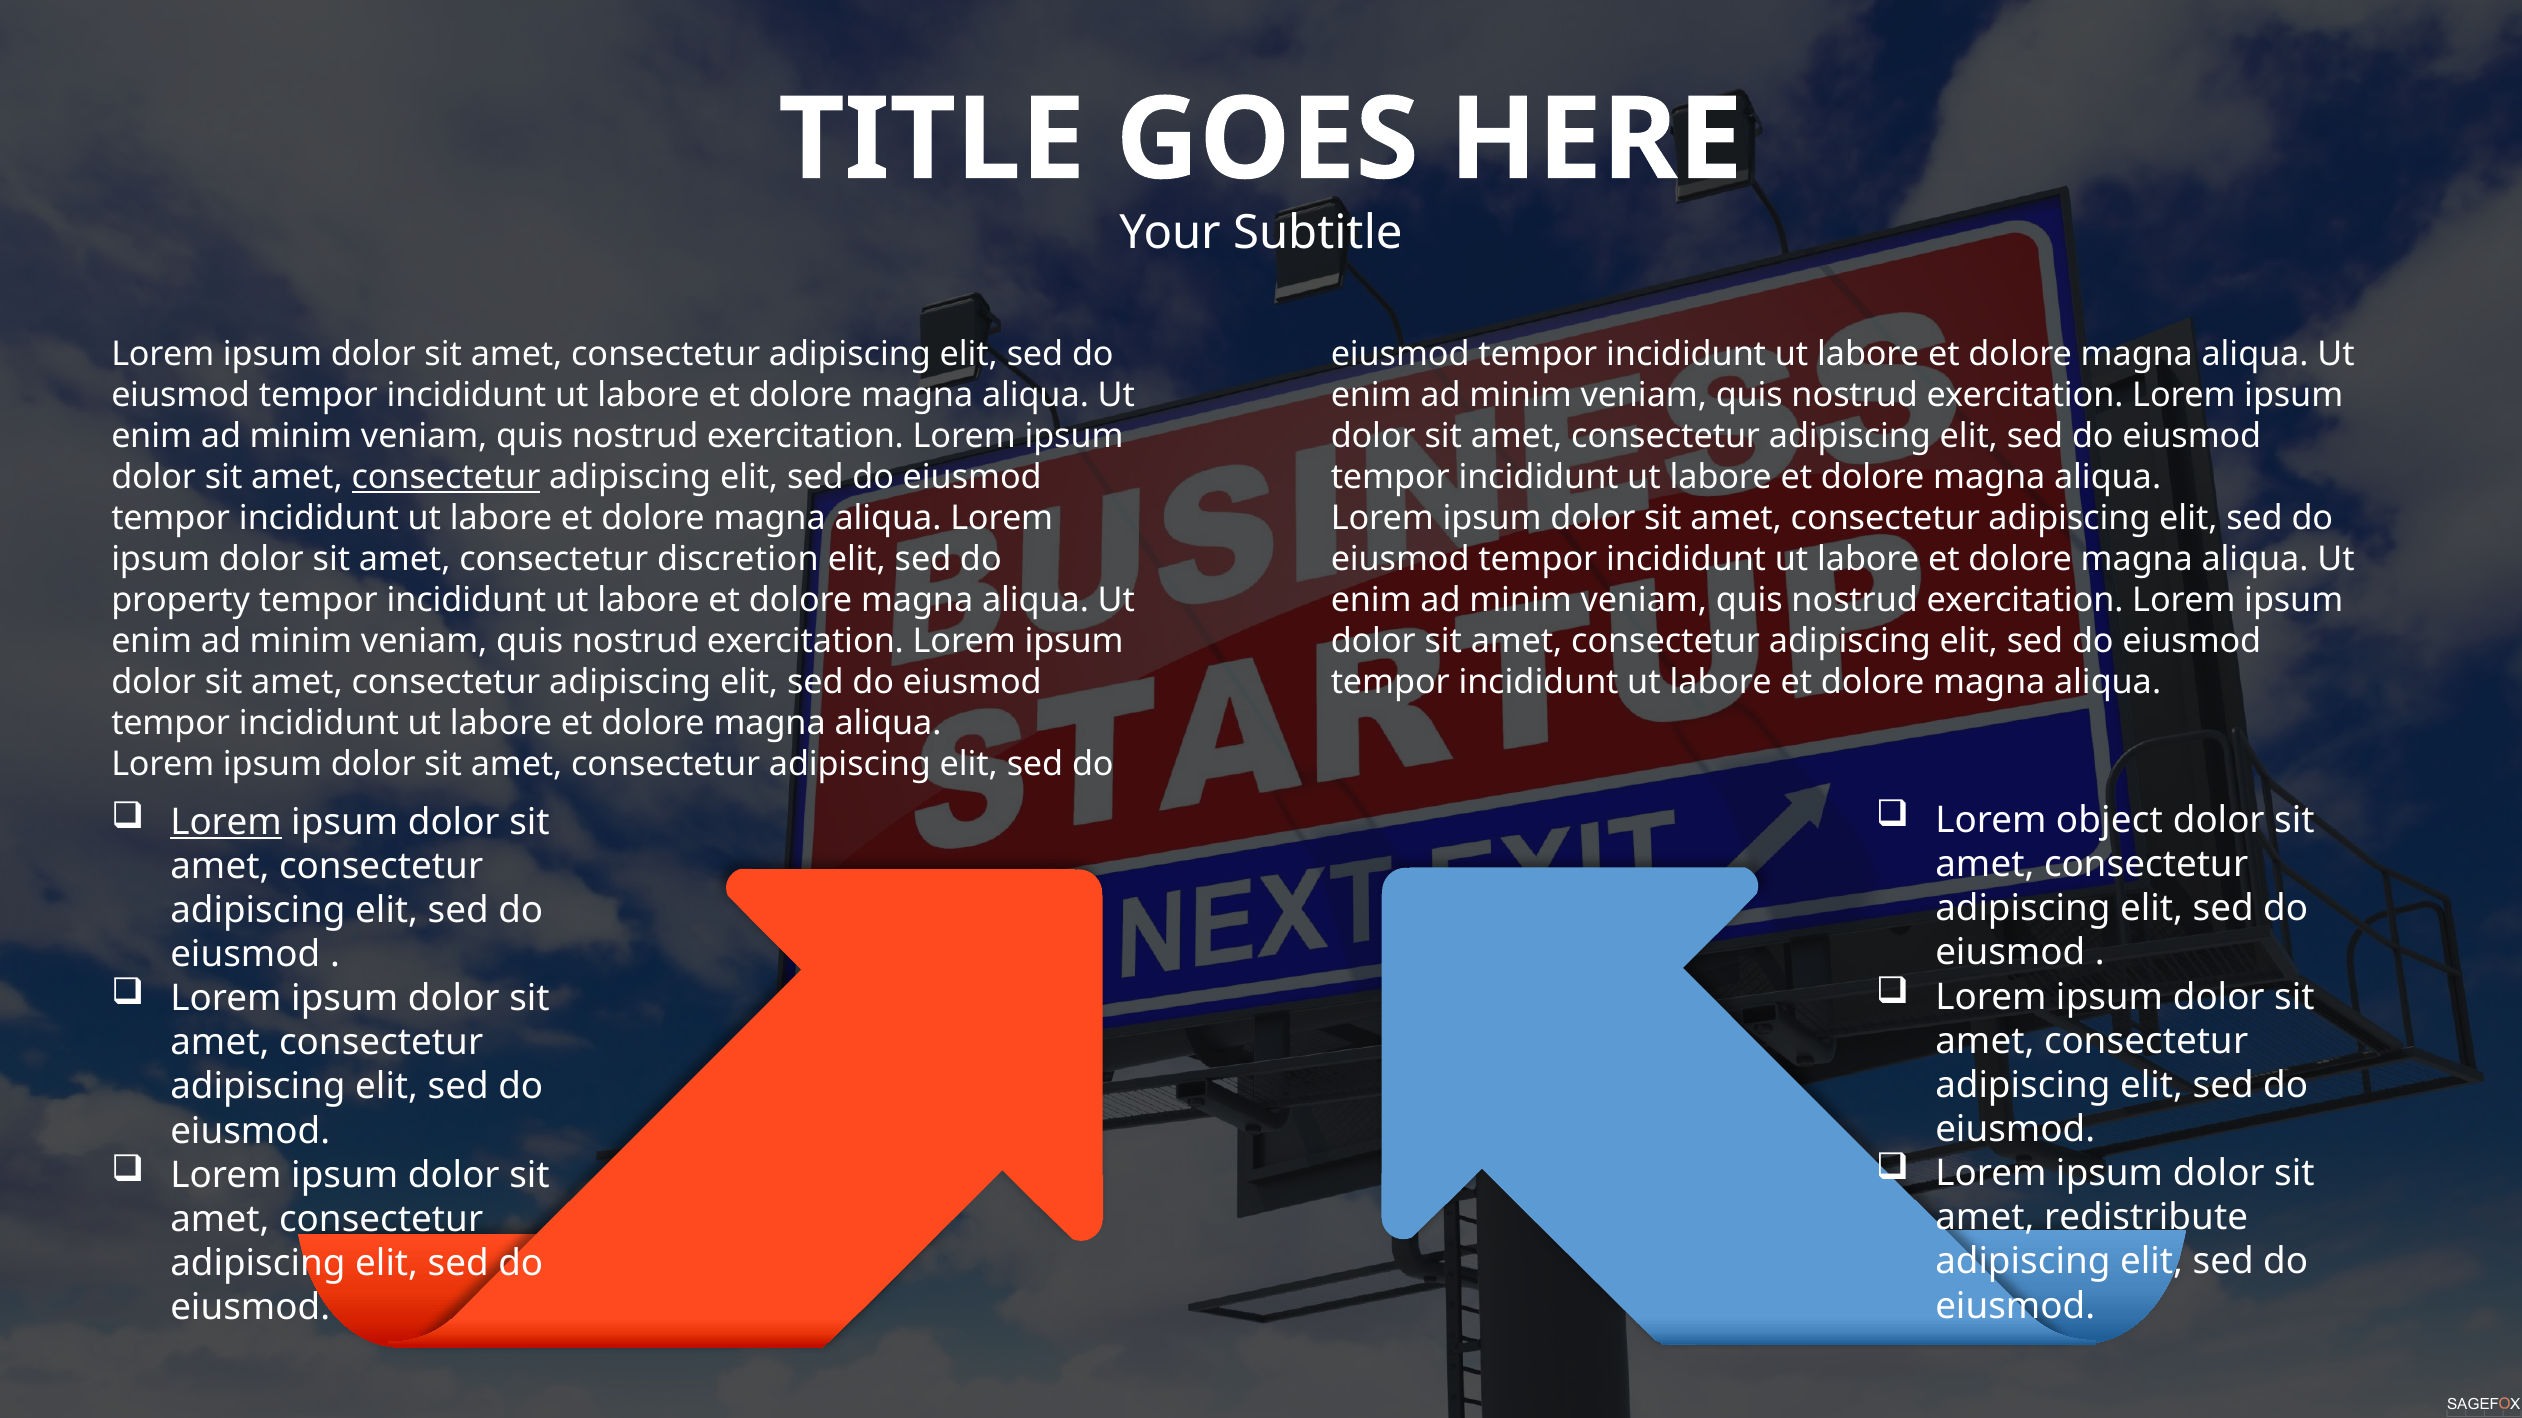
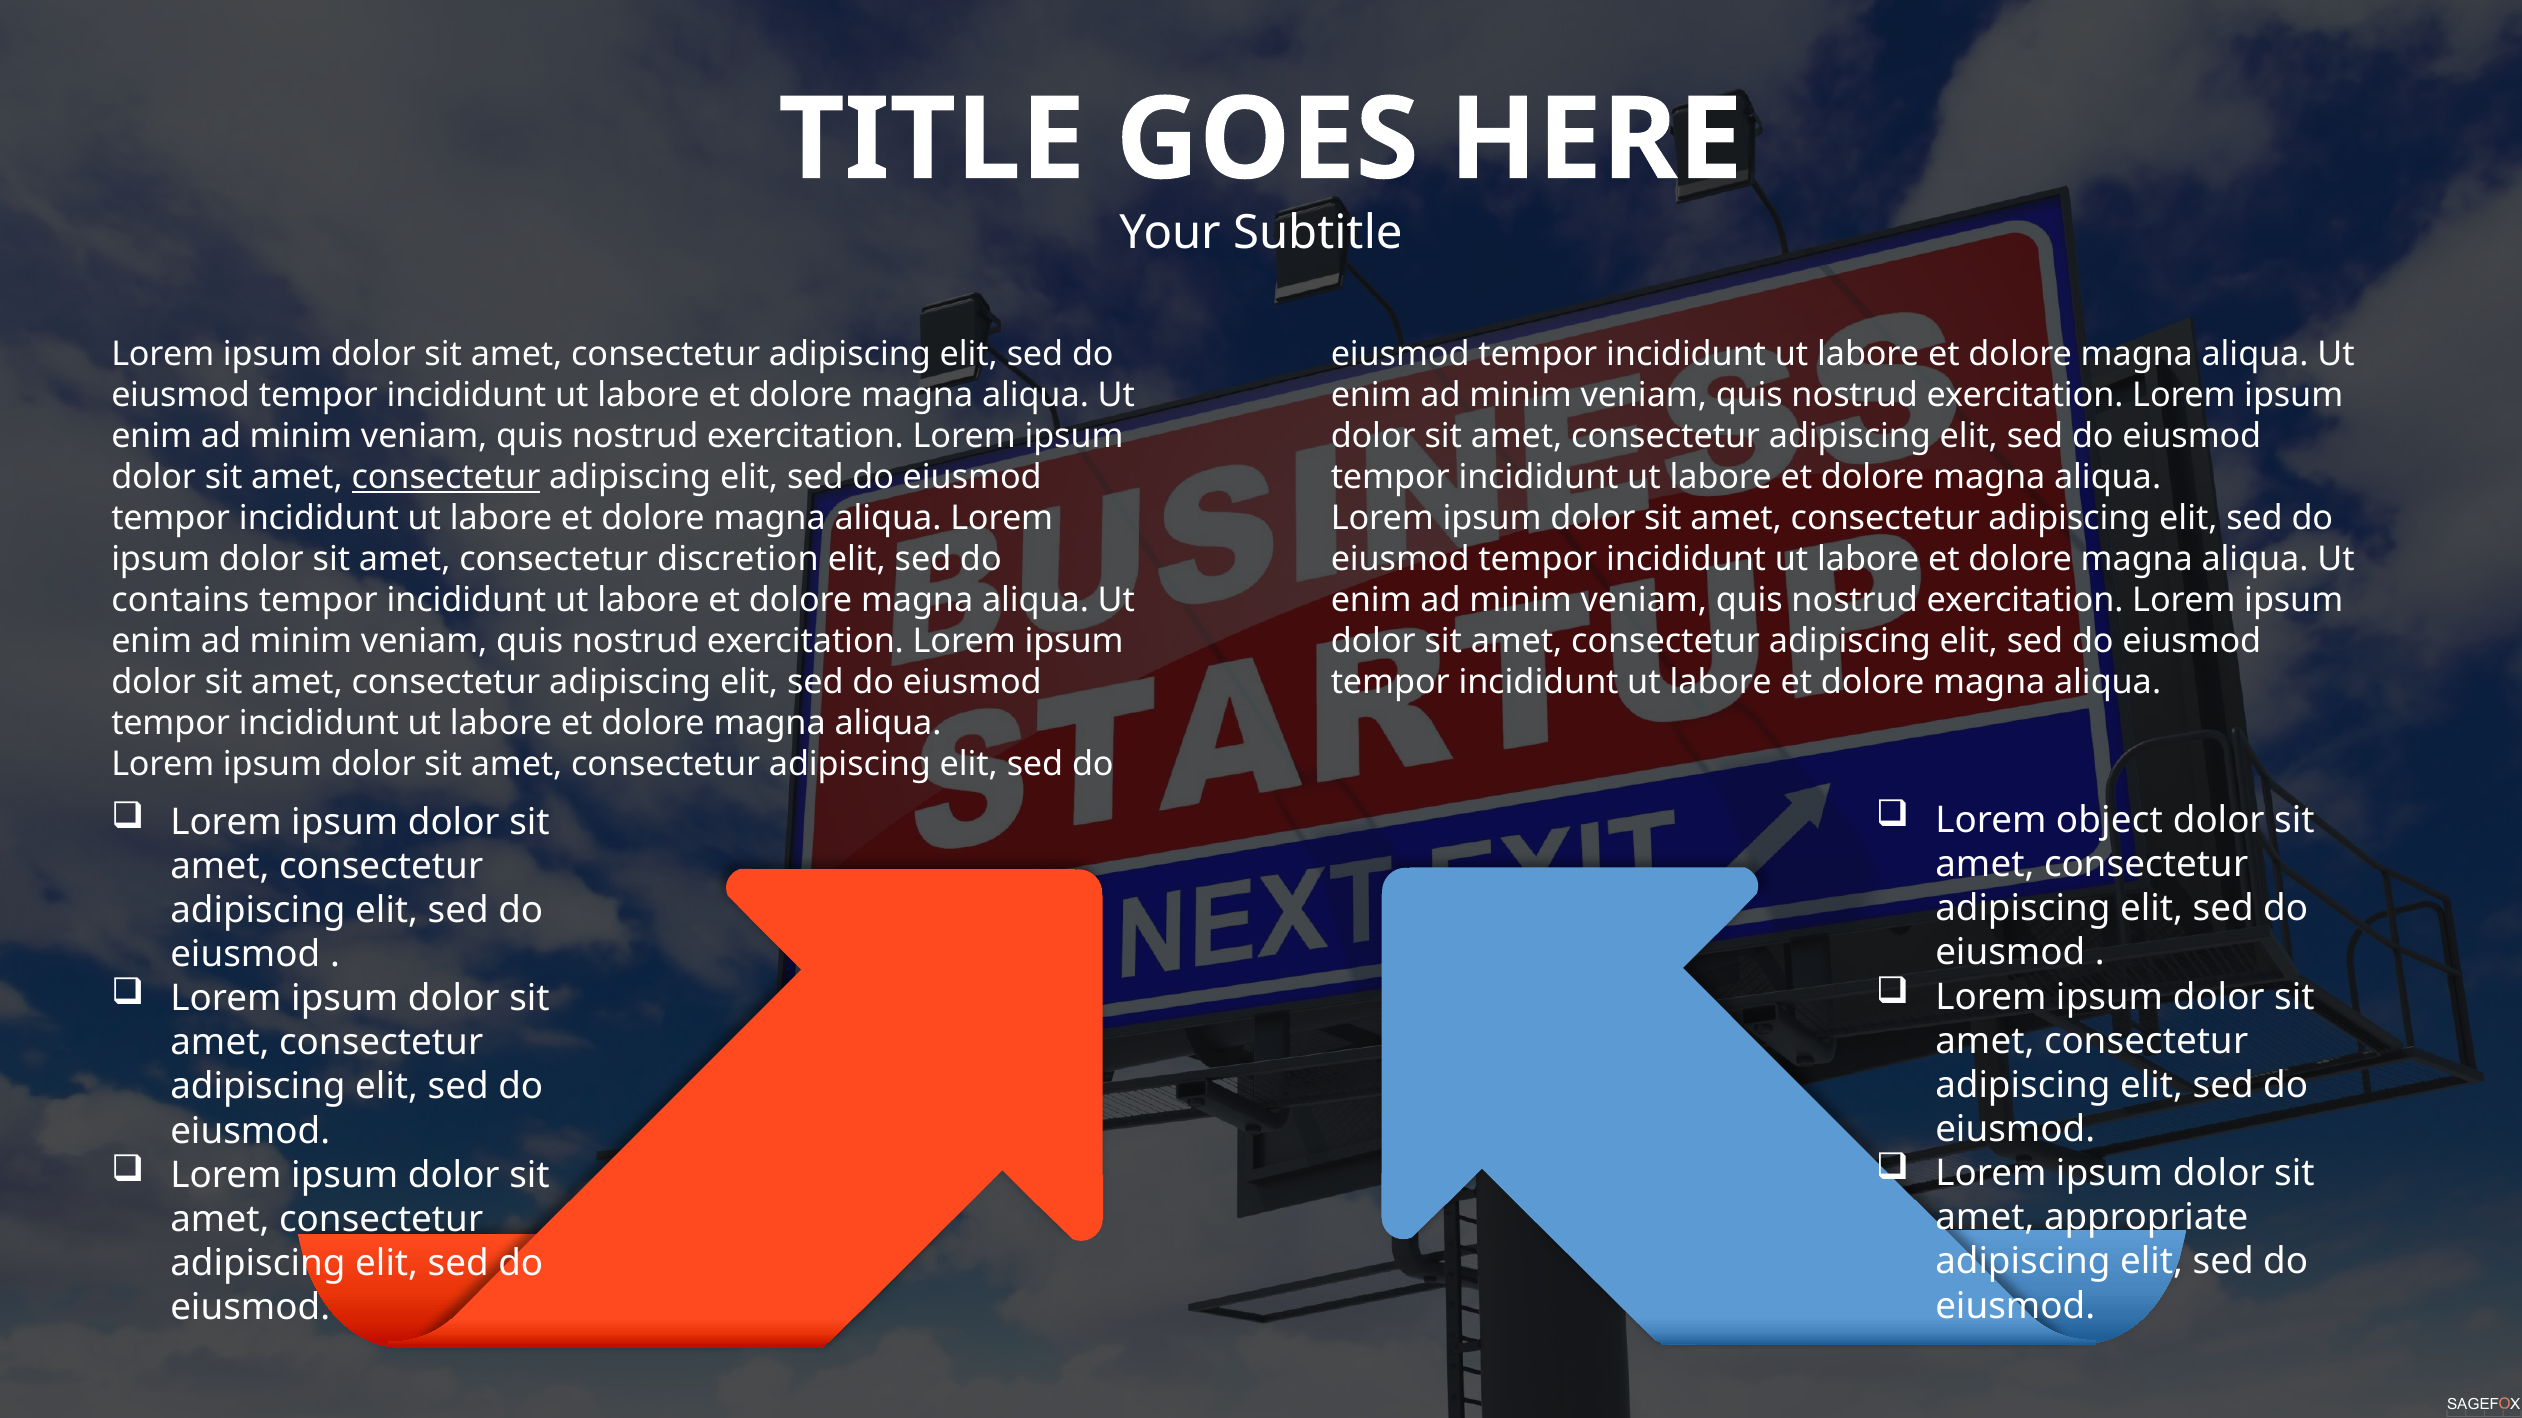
property: property -> contains (180, 601)
Lorem underline: present -> none (226, 822)
redistribute: redistribute -> appropriate (2146, 1218)
